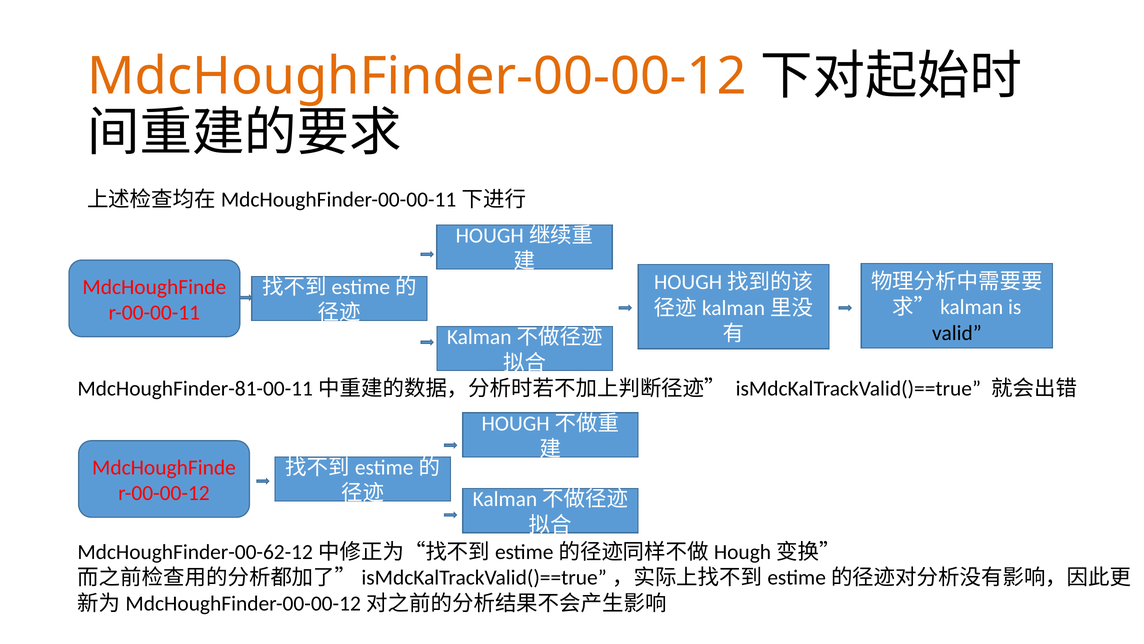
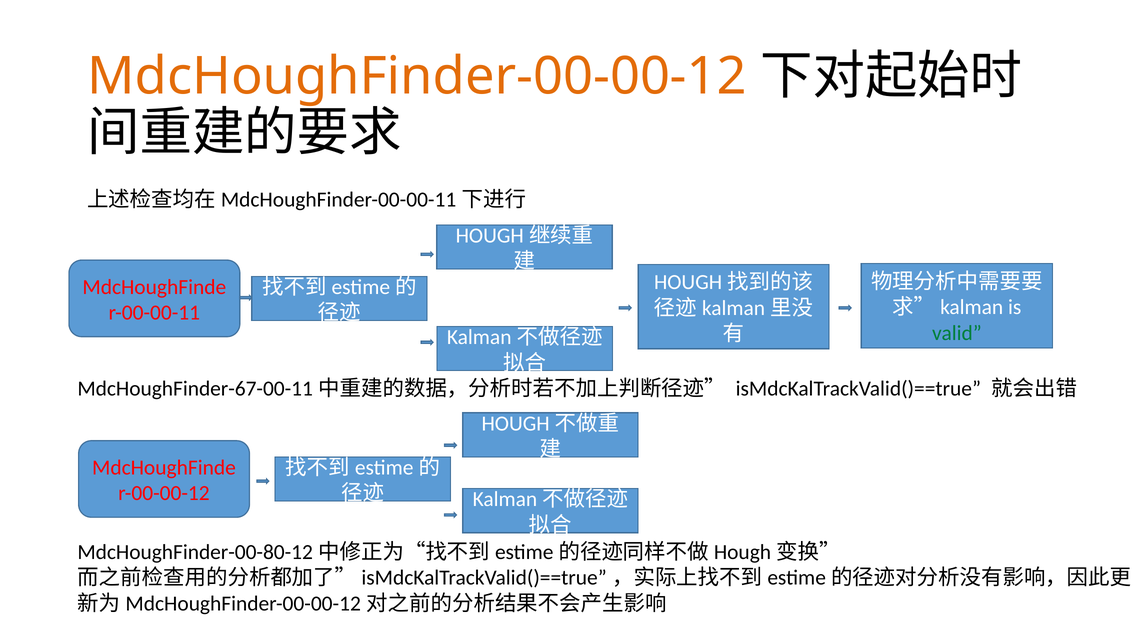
valid colour: black -> green (957, 333)
MdcHoughFinder-81-00-11: MdcHoughFinder-81-00-11 -> MdcHoughFinder-67-00-11 (195, 388)
MdcHoughFinder-00-62-12: MdcHoughFinder-00-62-12 -> MdcHoughFinder-00-80-12 (195, 551)
